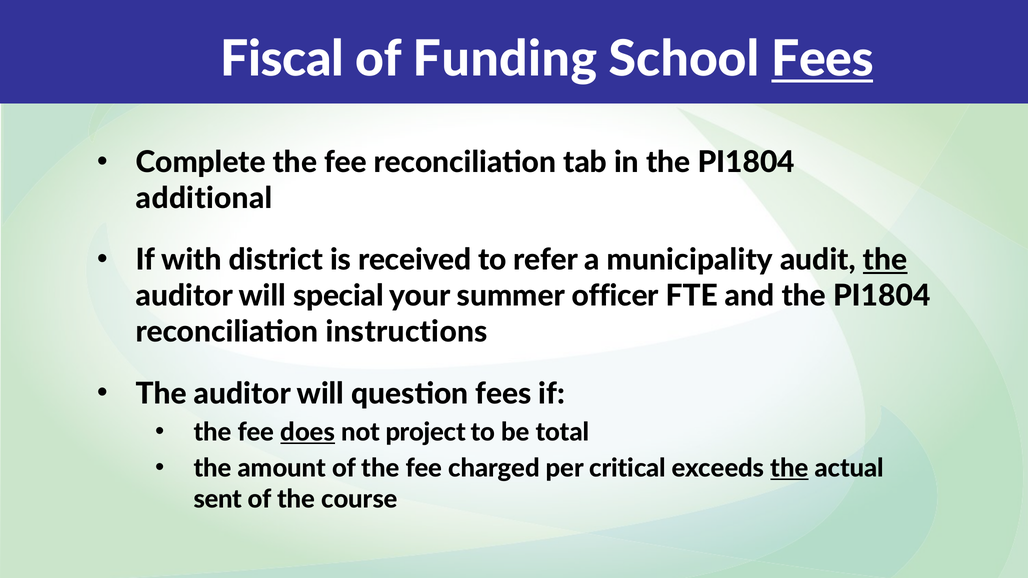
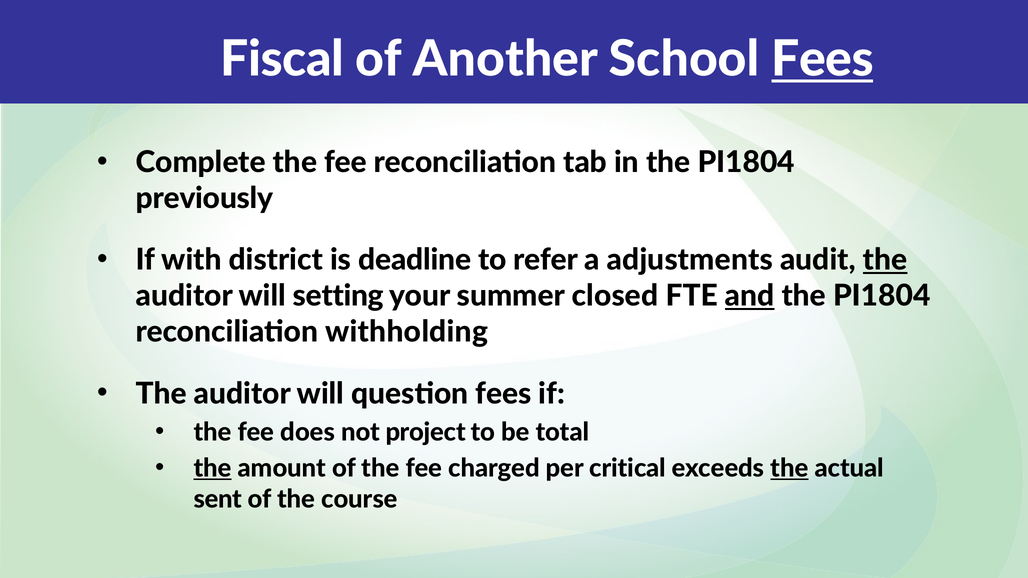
Funding: Funding -> Another (505, 59)
additional: additional -> previously (204, 199)
received: received -> deadline (415, 260)
municipality: municipality -> adjustments (690, 260)
special: special -> setting (338, 296)
officer: officer -> closed (615, 296)
and underline: none -> present (750, 296)
instructions: instructions -> withholding (407, 332)
does underline: present -> none (308, 432)
the underline: none -> present (213, 468)
